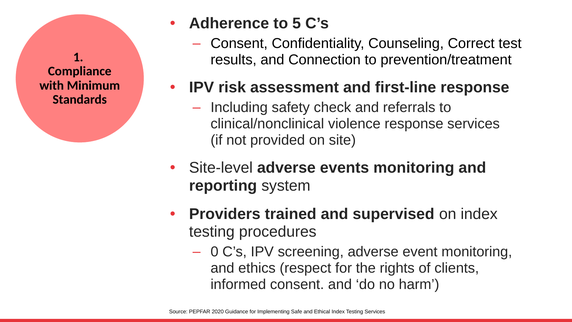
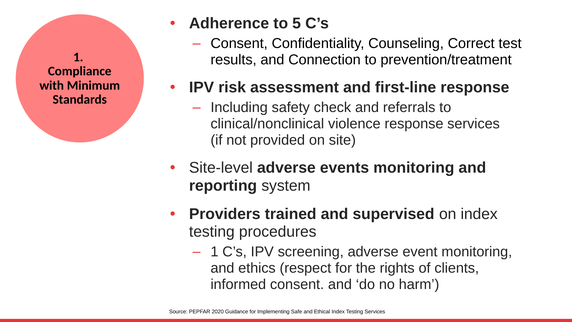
0: 0 -> 1 (214, 252)
